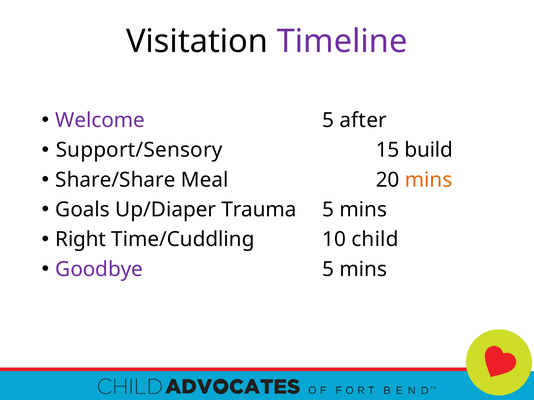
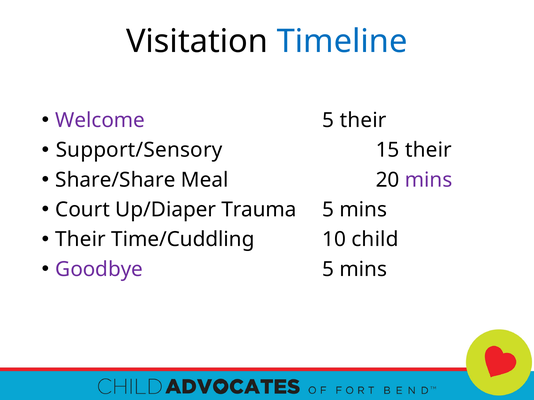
Timeline colour: purple -> blue (342, 41)
5 after: after -> their (363, 120)
15 build: build -> their (428, 150)
mins colour: orange -> purple (429, 180)
Goals: Goals -> Court (83, 210)
Right: Right -> Their (81, 240)
